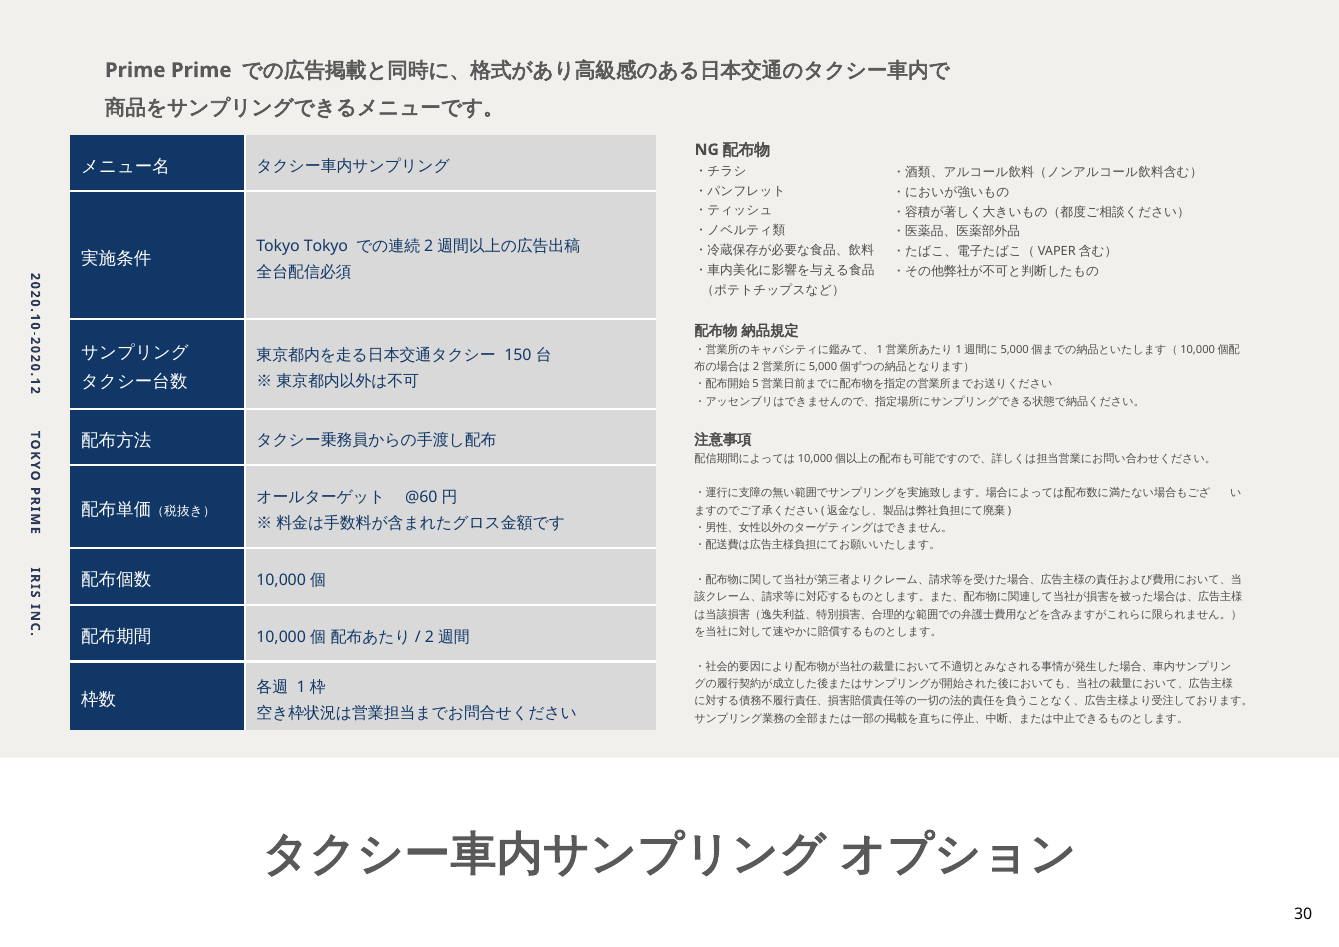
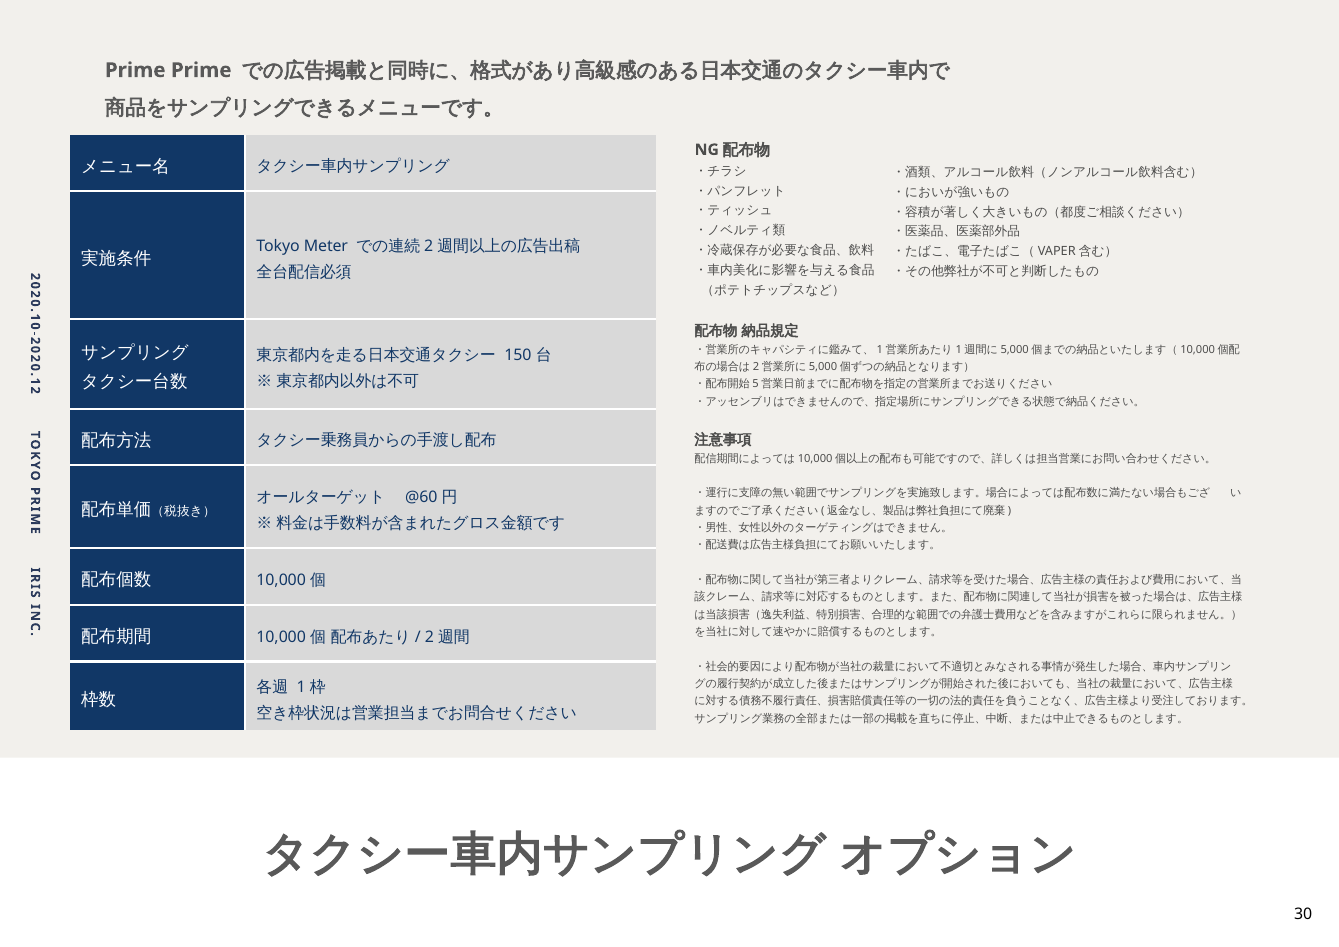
Tokyo Tokyo: Tokyo -> Meter (326, 246)
